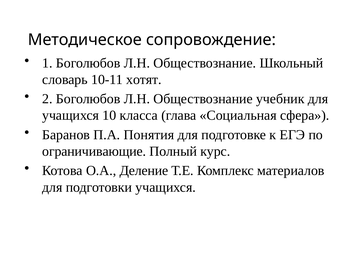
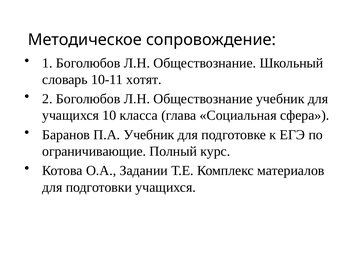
П.А Понятия: Понятия -> Учебник (149, 135)
Деление: Деление -> Задании (144, 171)
